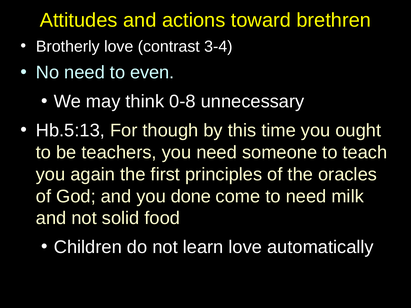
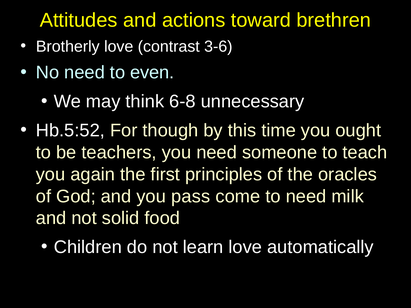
3-4: 3-4 -> 3-6 (218, 47)
0-8: 0-8 -> 6-8 (182, 102)
Hb.5:13: Hb.5:13 -> Hb.5:52 (70, 131)
done: done -> pass (191, 196)
